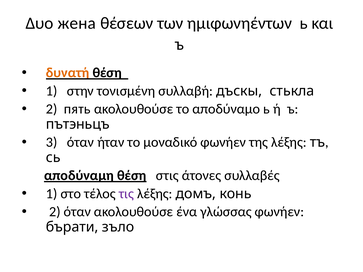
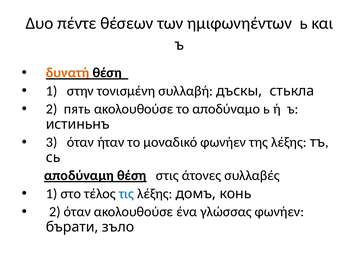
жена: жена -> πέντε (77, 23)
пътэньцъ: пътэньцъ -> истиньнъ (78, 124)
τις colour: purple -> blue (126, 194)
